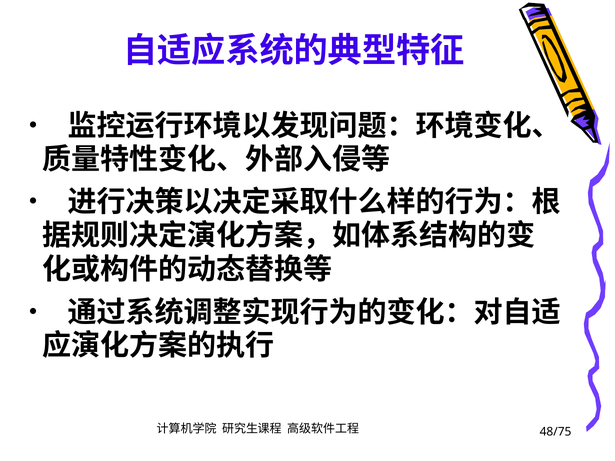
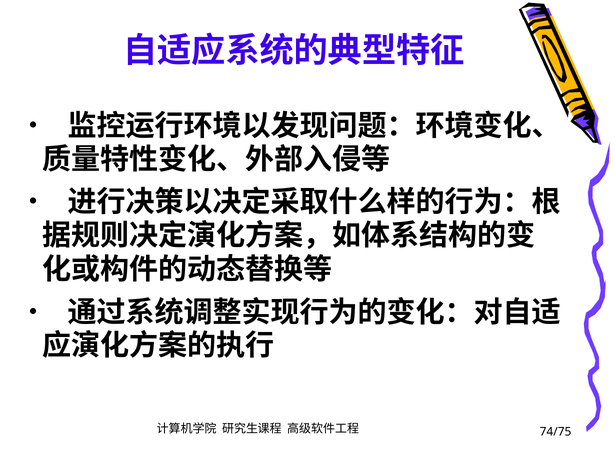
48/75: 48/75 -> 74/75 (556, 432)
